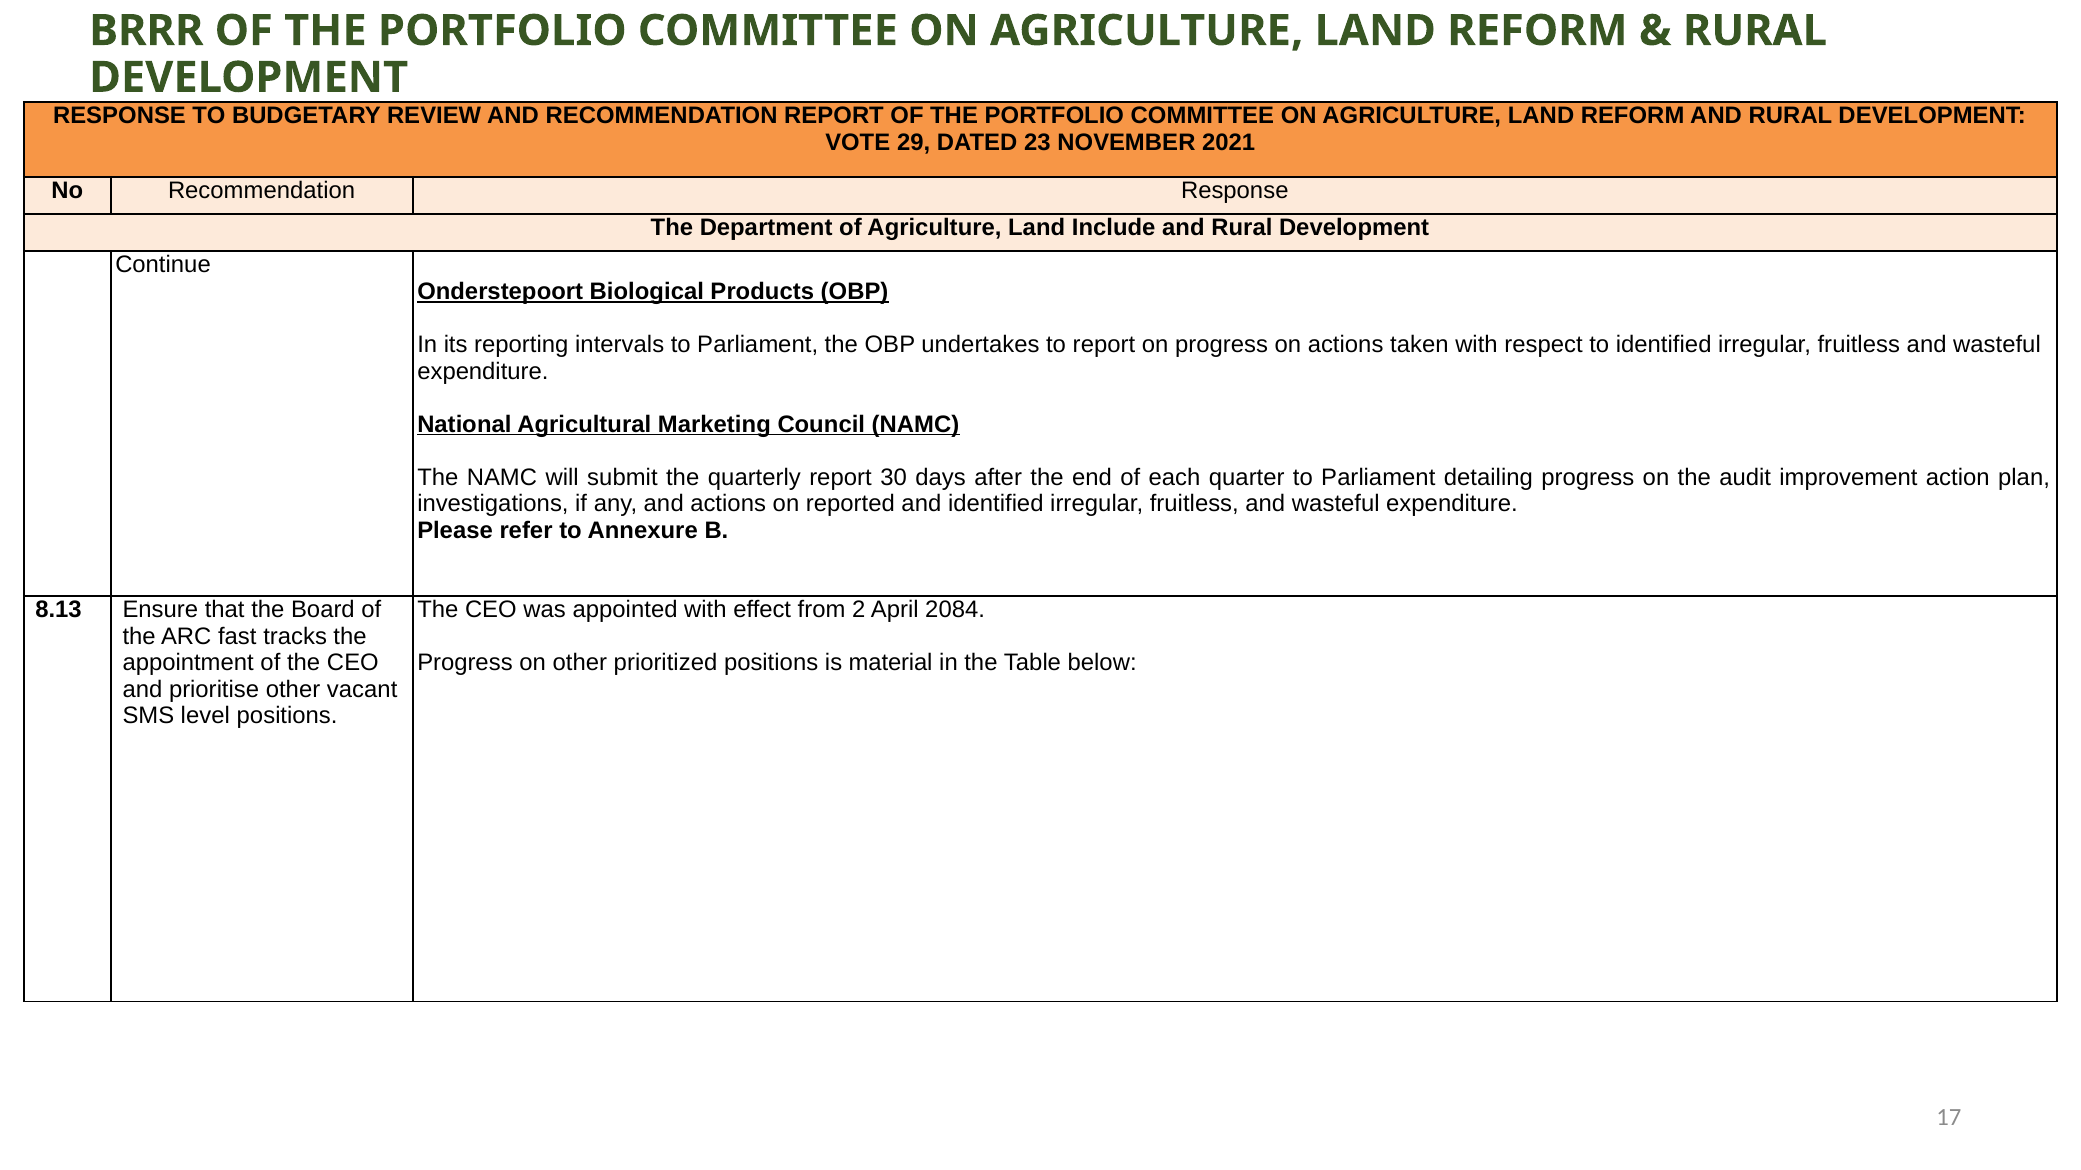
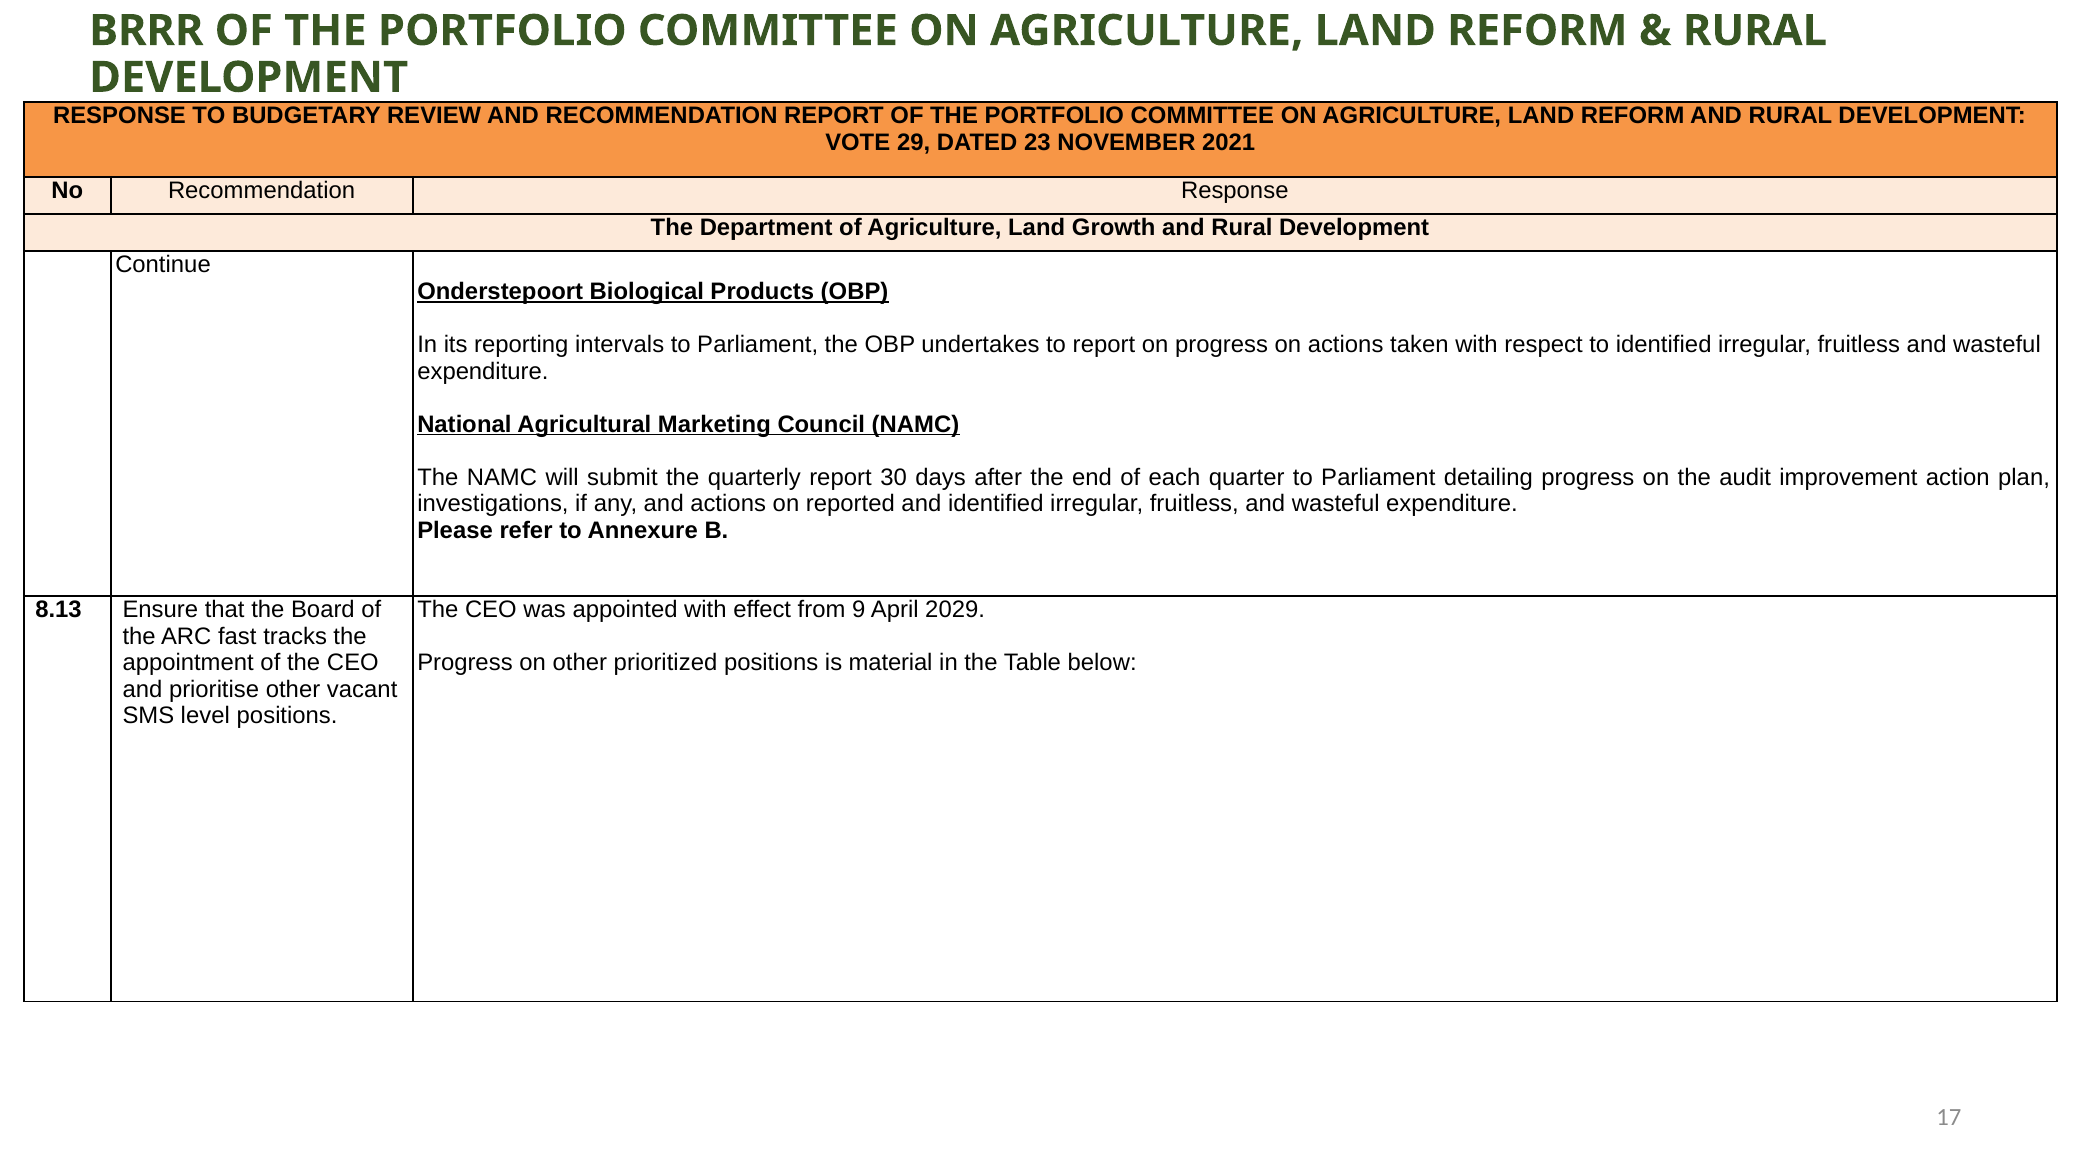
Include: Include -> Growth (1114, 228)
2: 2 -> 9 (859, 610)
2084: 2084 -> 2029 (955, 610)
